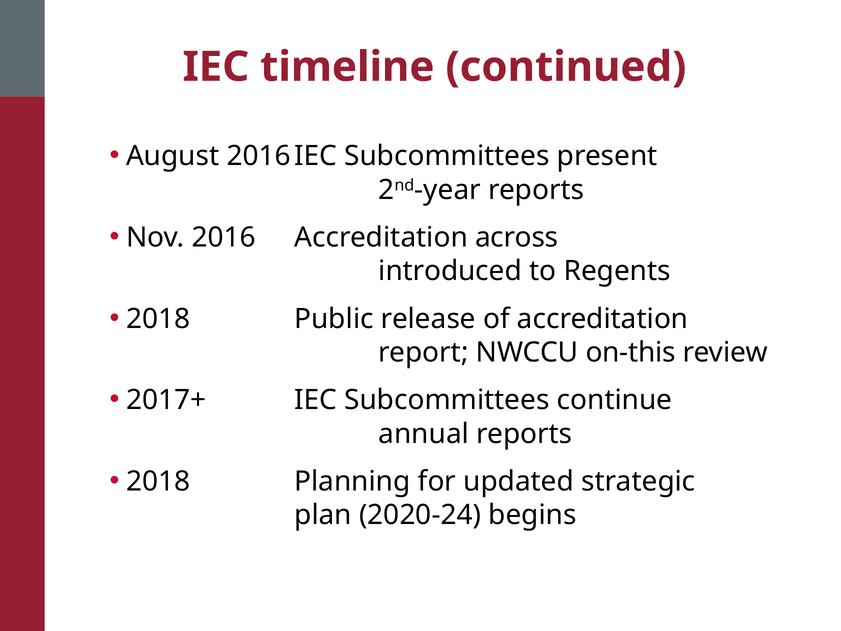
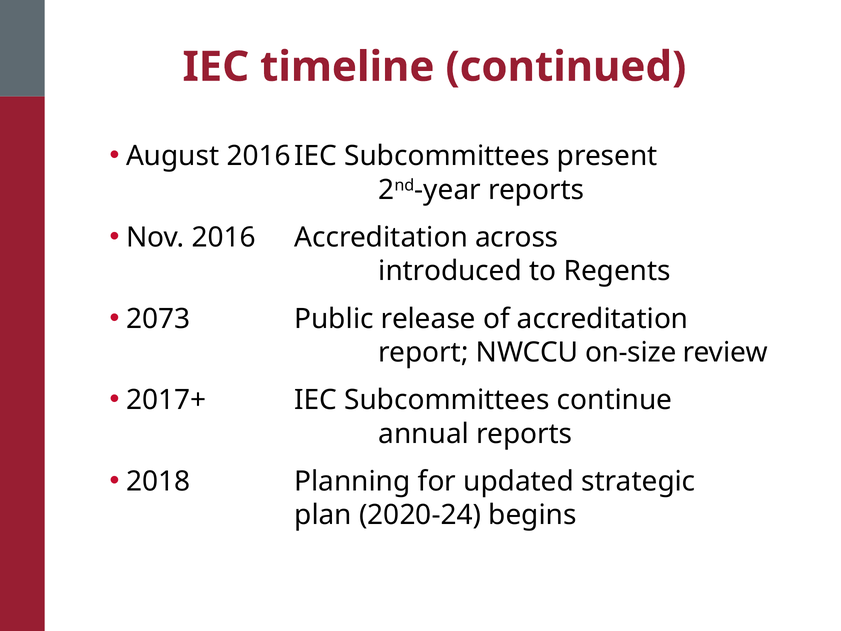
2018: 2018 -> 2073 (158, 319)
on-this: on-this -> on-size (631, 352)
